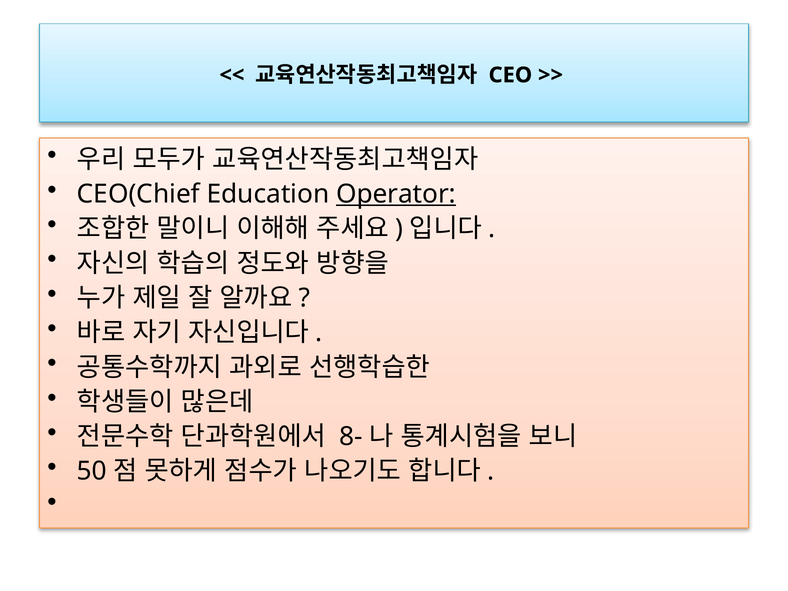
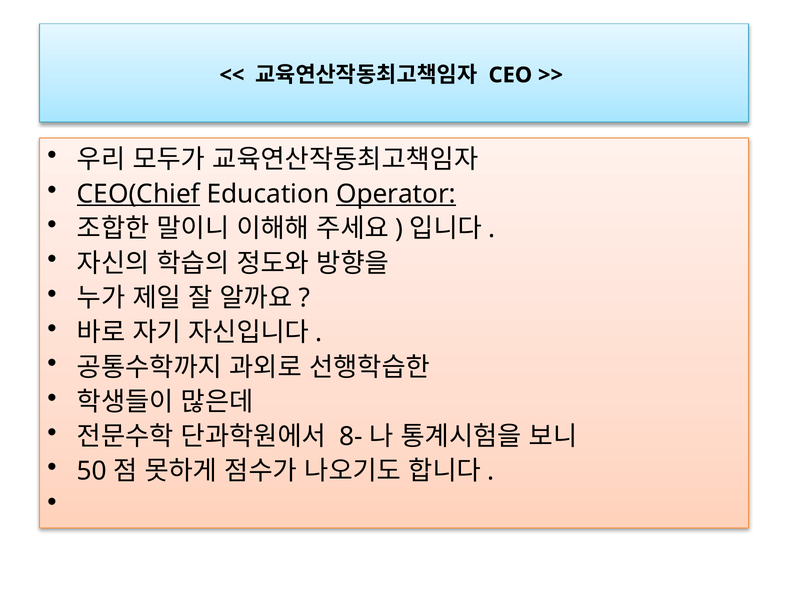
CEO(Chief underline: none -> present (138, 194)
